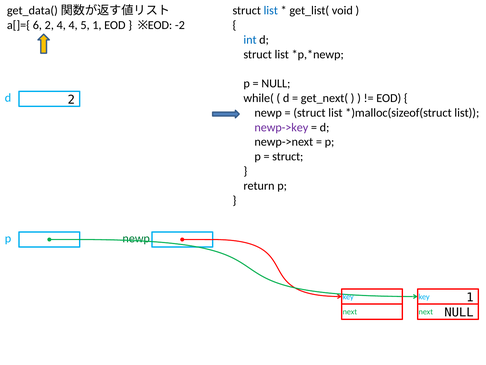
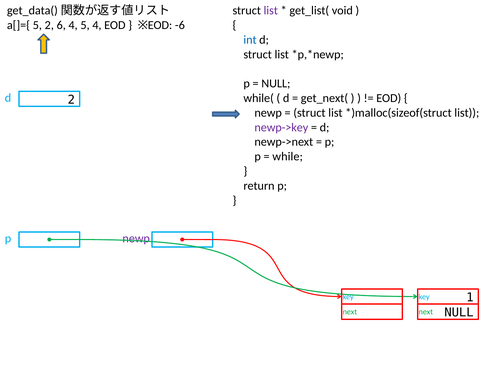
list colour: blue -> purple (271, 11)
a[]={ 6: 6 -> 5 (37, 25)
2 4: 4 -> 6 (61, 25)
5 1: 1 -> 4 (97, 25)
-2: -2 -> -6 (180, 25)
struct: struct -> while (288, 156)
newp colour: green -> purple (136, 238)
